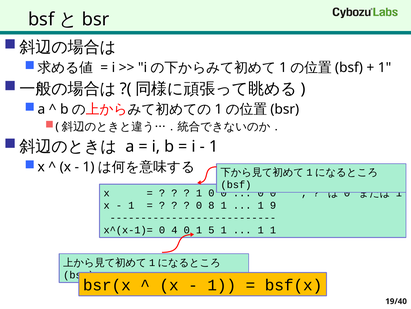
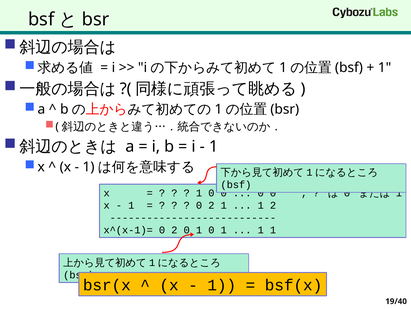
8: 8 -> 2 (211, 205)
1 9: 9 -> 2 (273, 205)
x^(x-1)= 0 4: 4 -> 2 (174, 230)
0 1 5: 5 -> 0 (211, 230)
